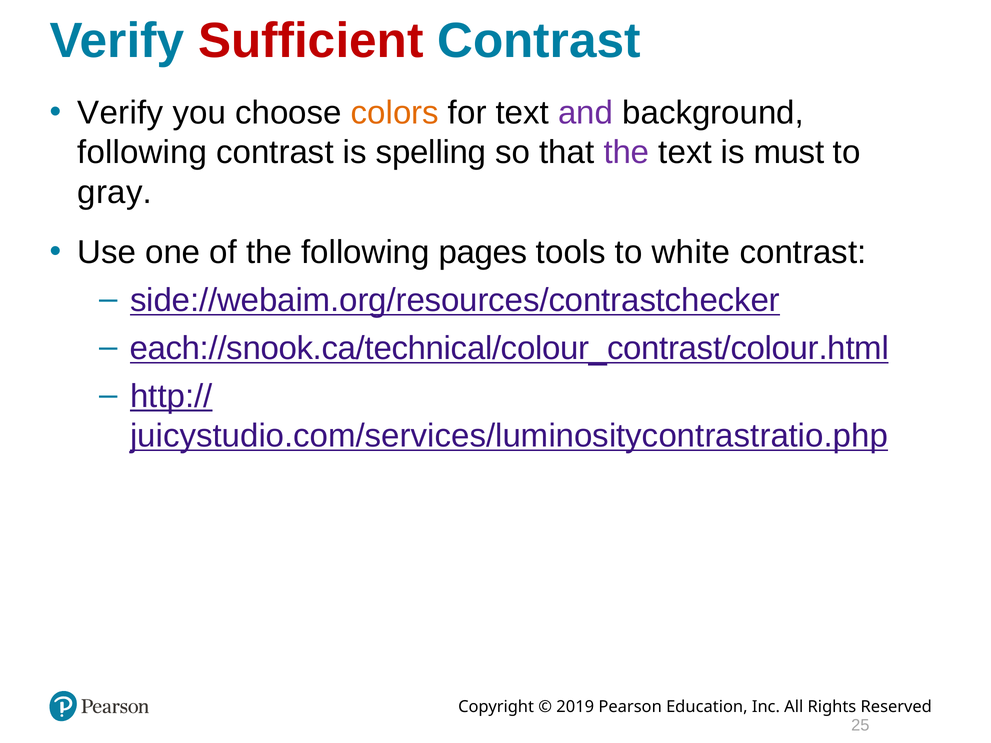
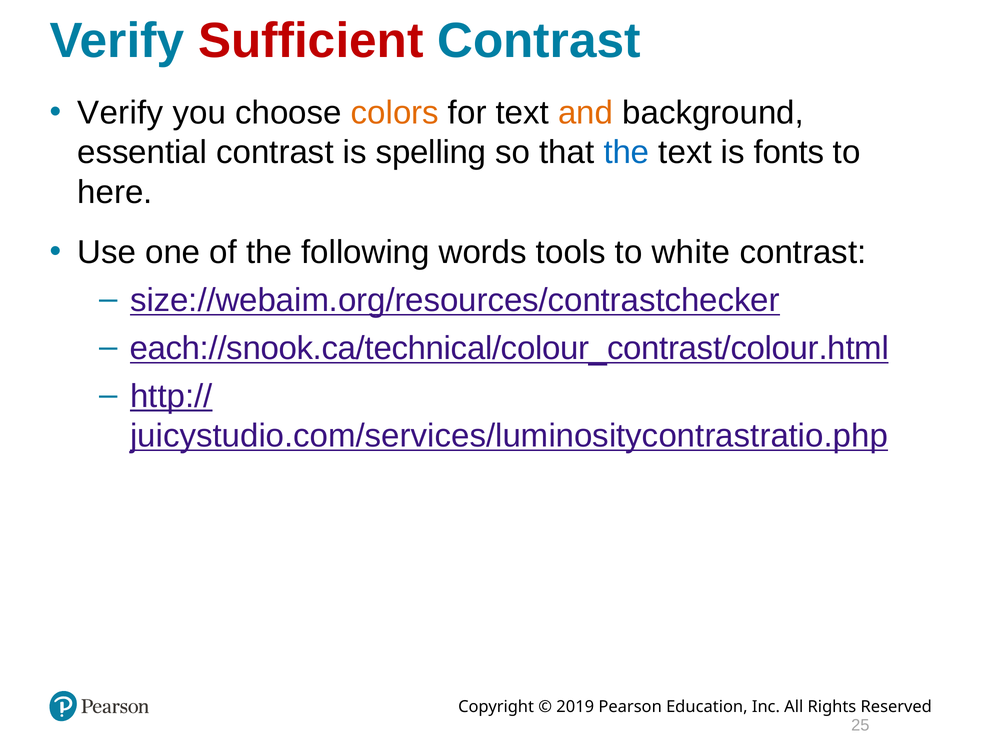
and colour: purple -> orange (586, 113)
following: following -> essential (142, 153)
the colour: purple -> blue (626, 153)
must: must -> fonts (789, 153)
gray: gray -> here (115, 192)
pages: pages -> words (483, 253)
side://webaim.org/resources/contrastchecker: side://webaim.org/resources/contrastchecker -> size://webaim.org/resources/contrastchecker (455, 300)
